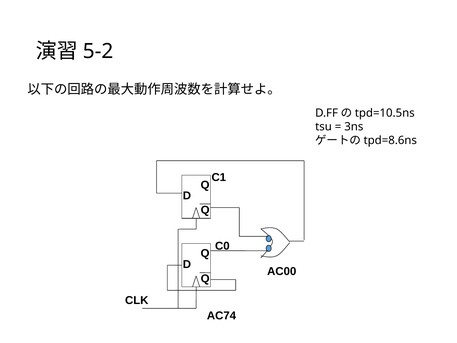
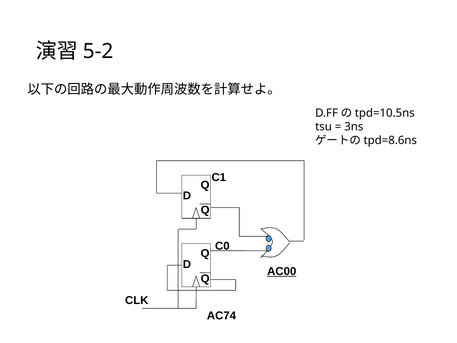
AC00 underline: none -> present (282, 271)
